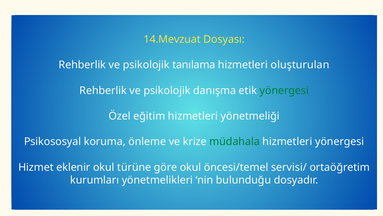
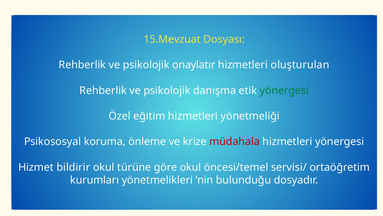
14.Mevzuat: 14.Mevzuat -> 15.Mevzuat (172, 39)
tanılama: tanılama -> onaylatır (194, 65)
müdahala colour: green -> red (235, 141)
eklenir: eklenir -> bildirir (73, 167)
